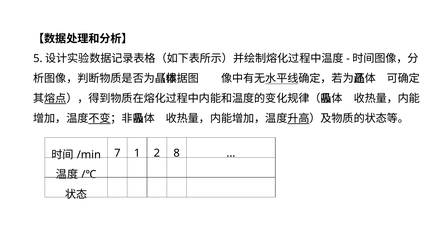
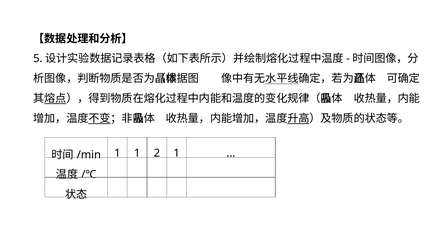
7: 7 -> 1 (117, 153)
2 8: 8 -> 1 (177, 153)
